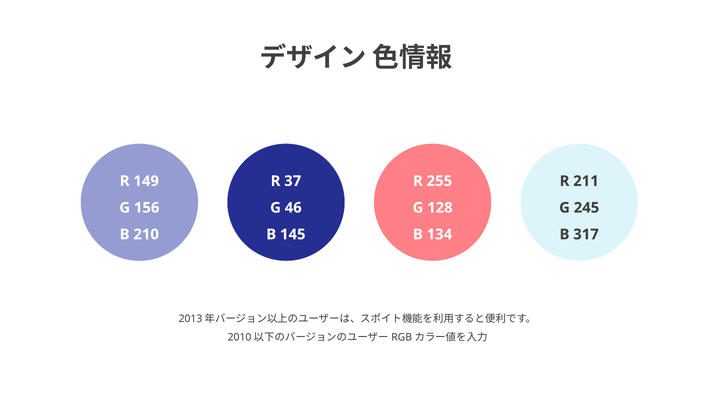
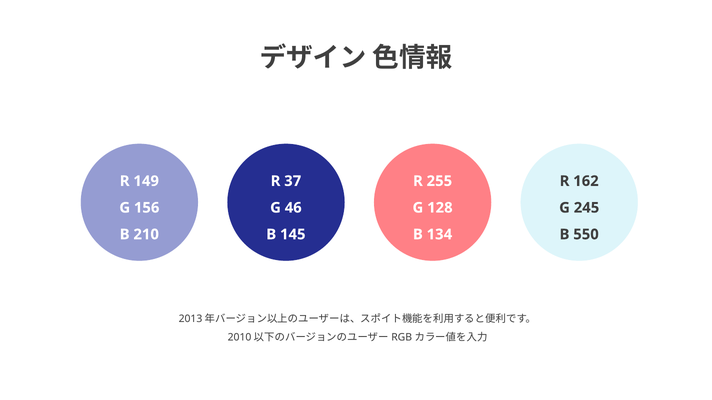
211: 211 -> 162 (586, 181)
317: 317 -> 550 (586, 235)
